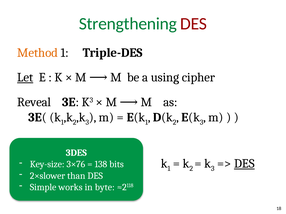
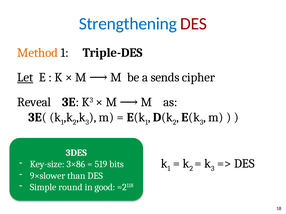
Strengthening colour: green -> blue (128, 24)
using: using -> sends (165, 78)
DES underline: present -> none (244, 164)
3×76: 3×76 -> 3×86 (76, 165)
138: 138 -> 519 (101, 165)
2×slower: 2×slower -> 9×slower (47, 176)
works: works -> round (70, 188)
byte: byte -> good (105, 188)
